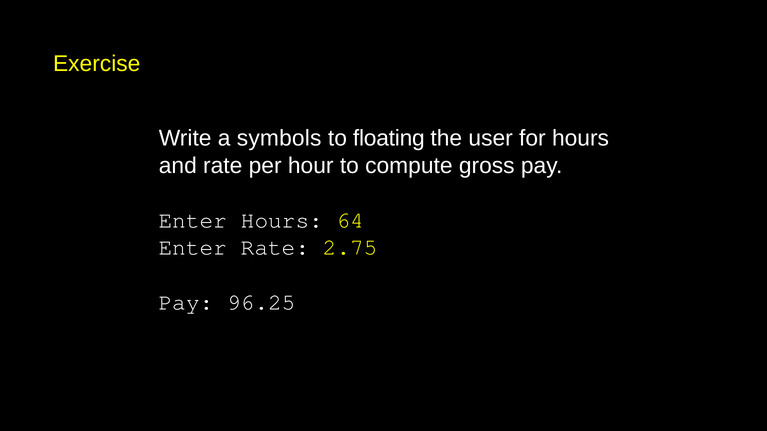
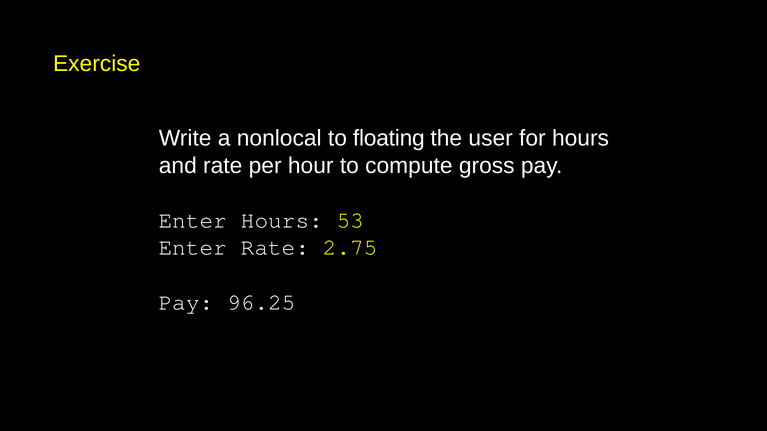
symbols: symbols -> nonlocal (279, 138)
64: 64 -> 53 (350, 220)
